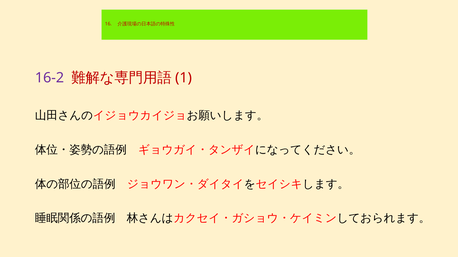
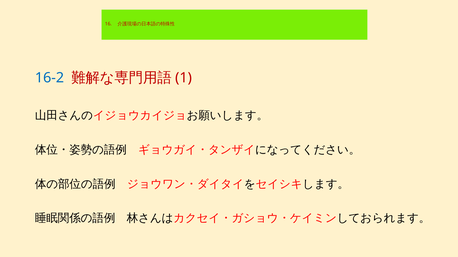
16-2 colour: purple -> blue (49, 78)
